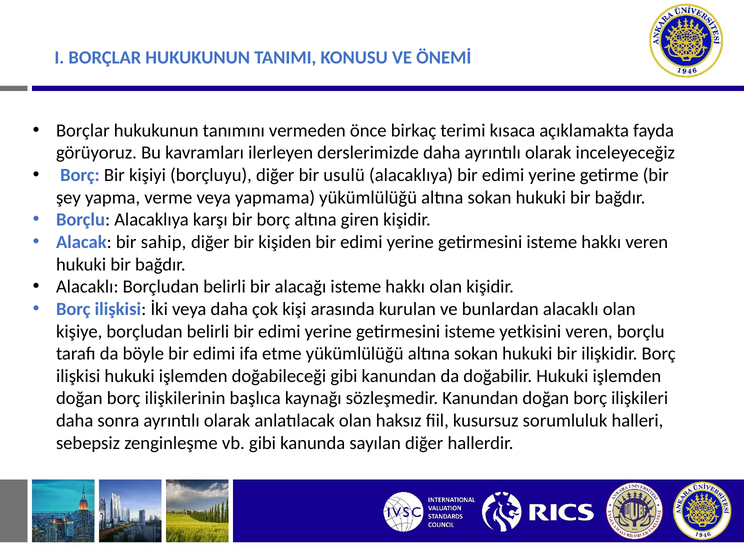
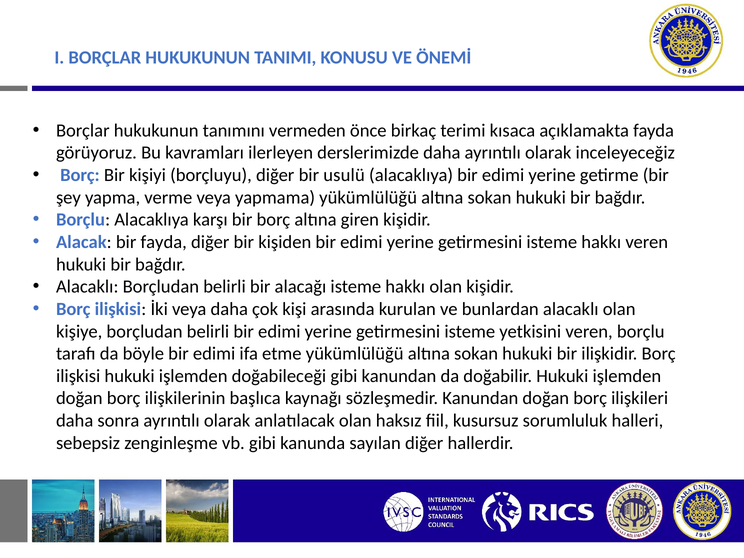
bir sahip: sahip -> fayda (164, 242)
